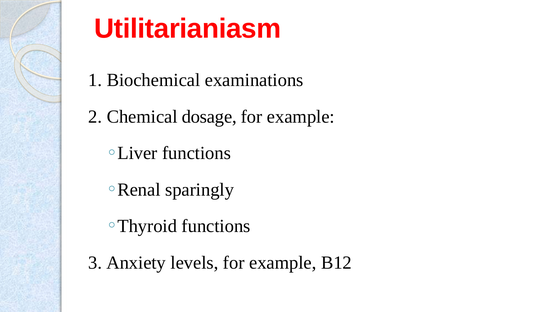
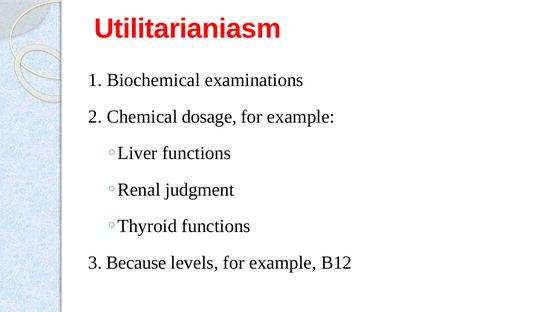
sparingly: sparingly -> judgment (200, 190)
Anxiety: Anxiety -> Because (136, 263)
